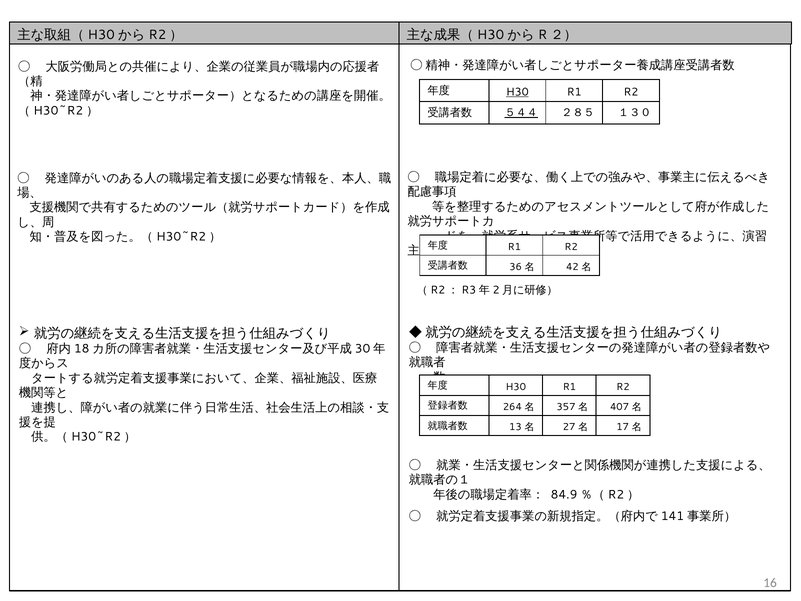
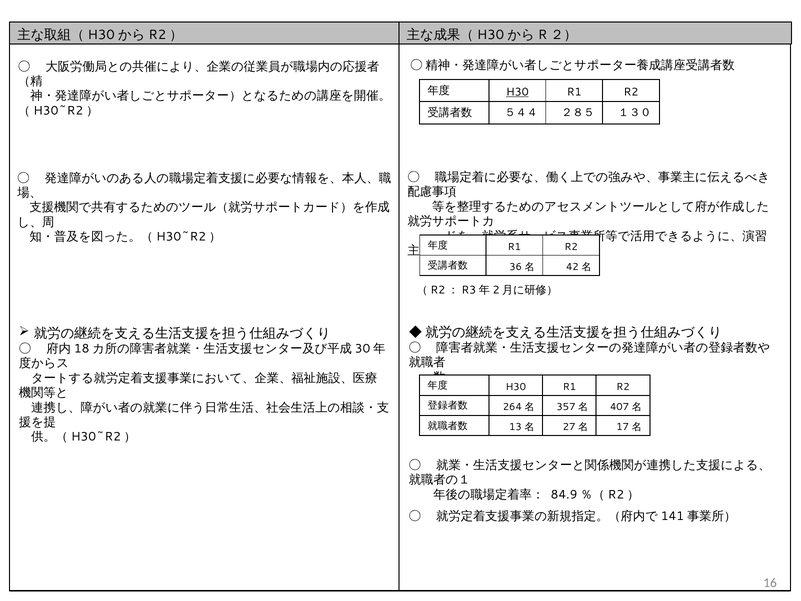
５４４ underline: present -> none (521, 113)
